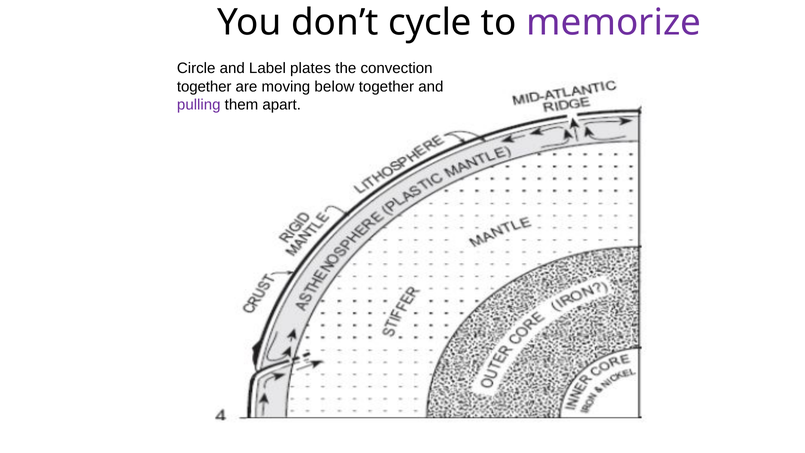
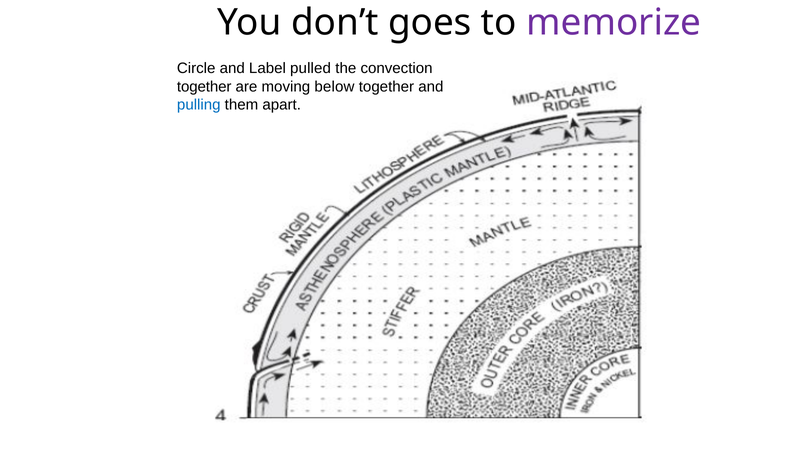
cycle: cycle -> goes (430, 22)
plates: plates -> pulled (311, 68)
pulling colour: purple -> blue (199, 105)
